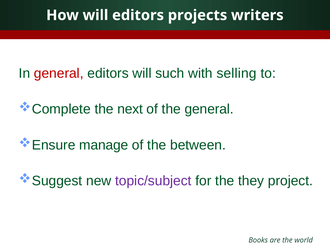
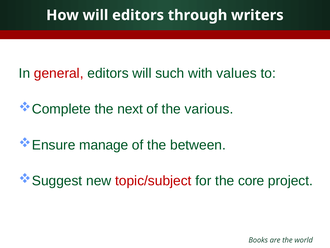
projects: projects -> through (198, 15)
selling: selling -> values (237, 73)
the general: general -> various (209, 109)
topic/subject colour: purple -> red (153, 180)
they: they -> core (251, 180)
